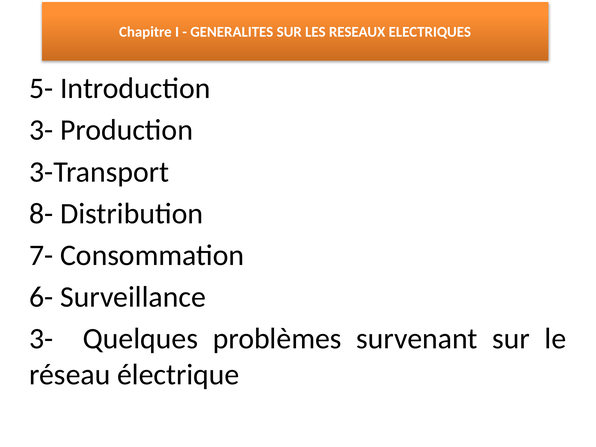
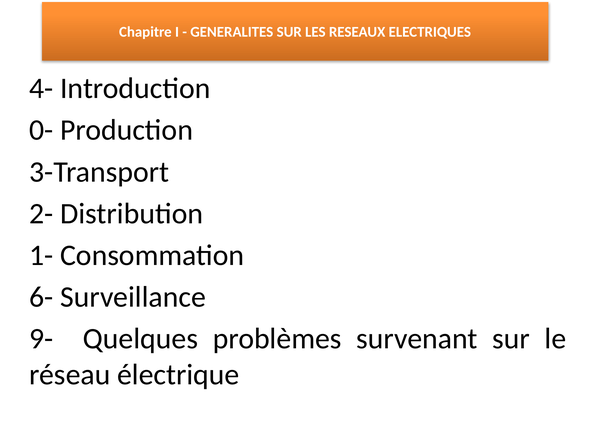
5-: 5- -> 4- (41, 88)
3-: 3- -> 0- (41, 130)
8-: 8- -> 2- (41, 214)
7-: 7- -> 1- (41, 255)
3-: 3- -> 9- (41, 339)
